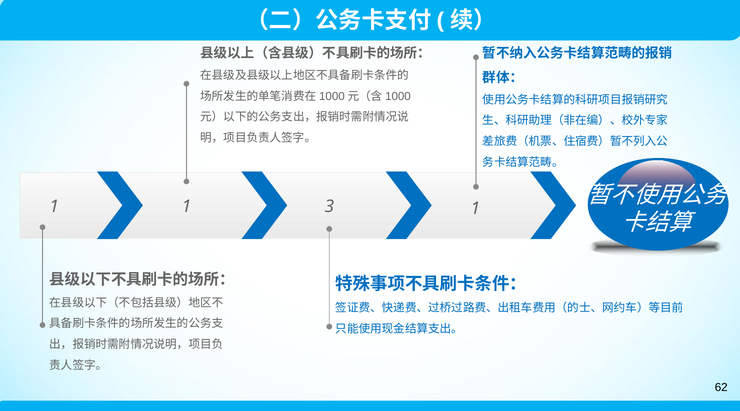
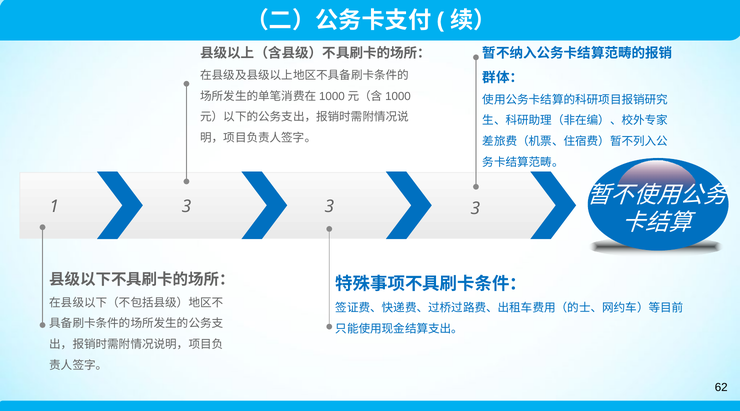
1 1: 1 -> 3 (186, 206)
1: 1 -> 3 (475, 209)
